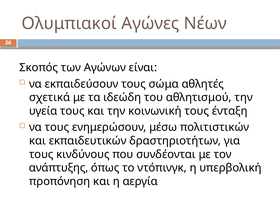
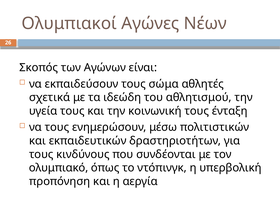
ανάπτυξης: ανάπτυξης -> ολυμπιακό (59, 168)
